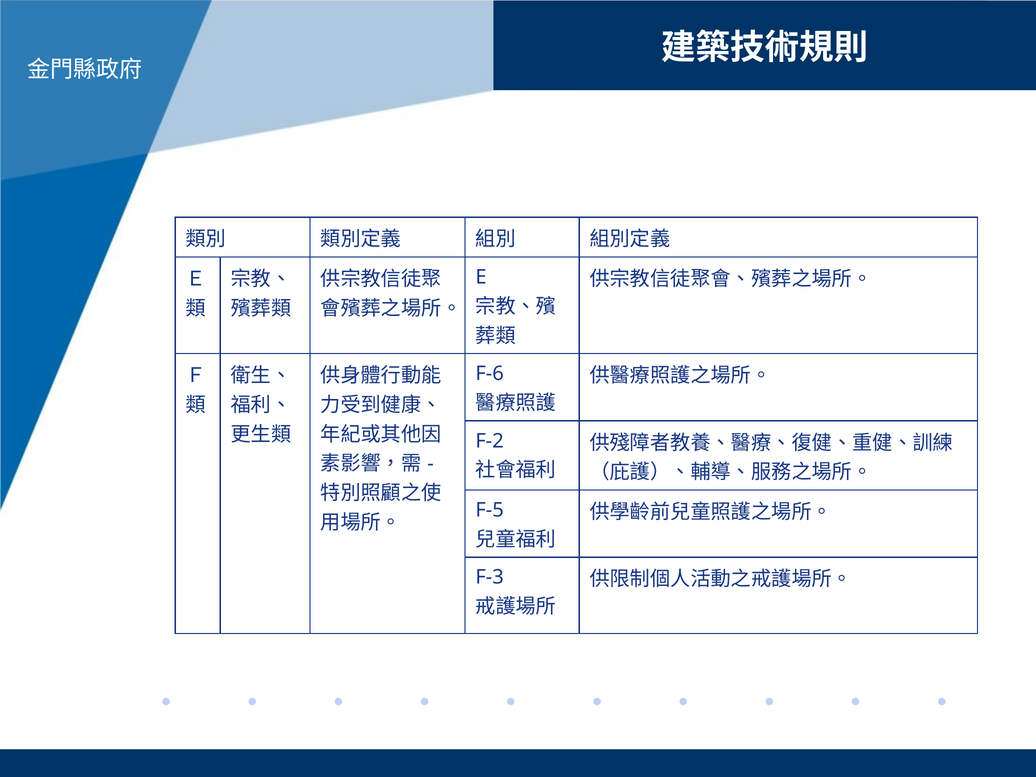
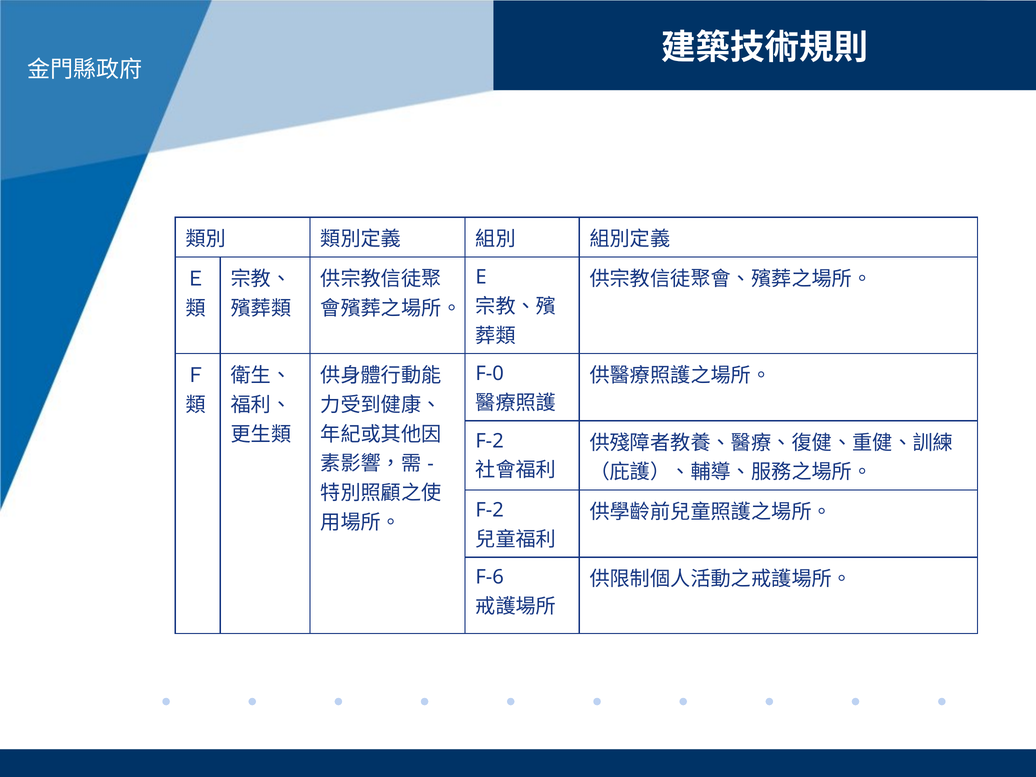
F-6: F-6 -> F-0 (490, 374)
F-5: F-5 -> F-2 (490, 510)
F-3: F-3 -> F-6 (490, 577)
